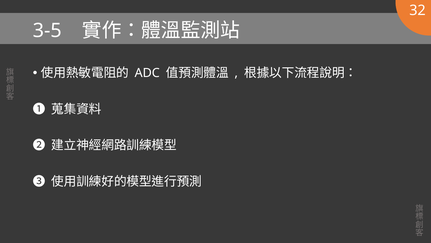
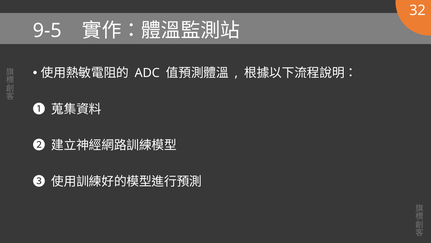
3-5: 3-5 -> 9-5 (47, 30)
